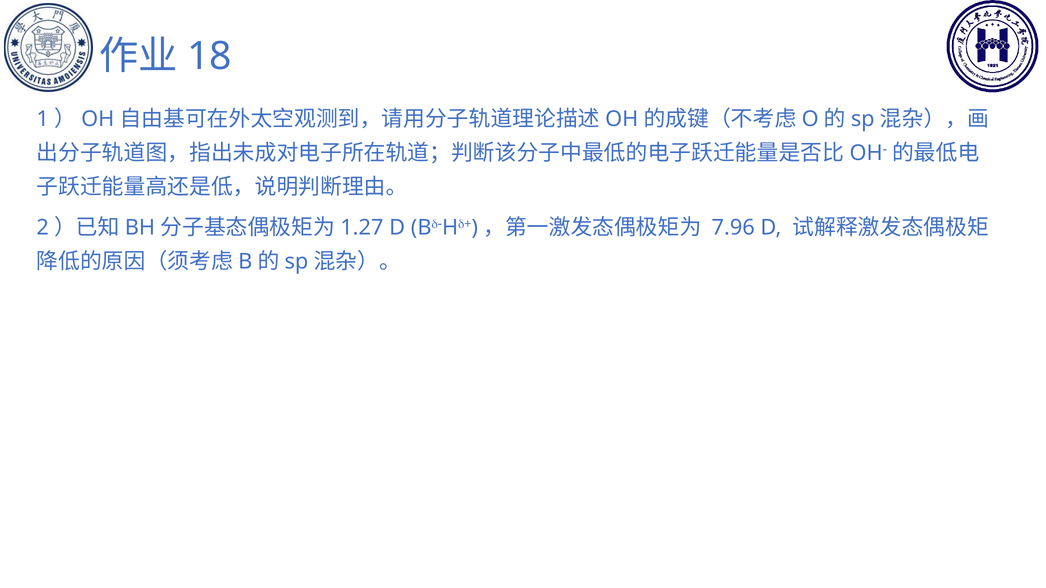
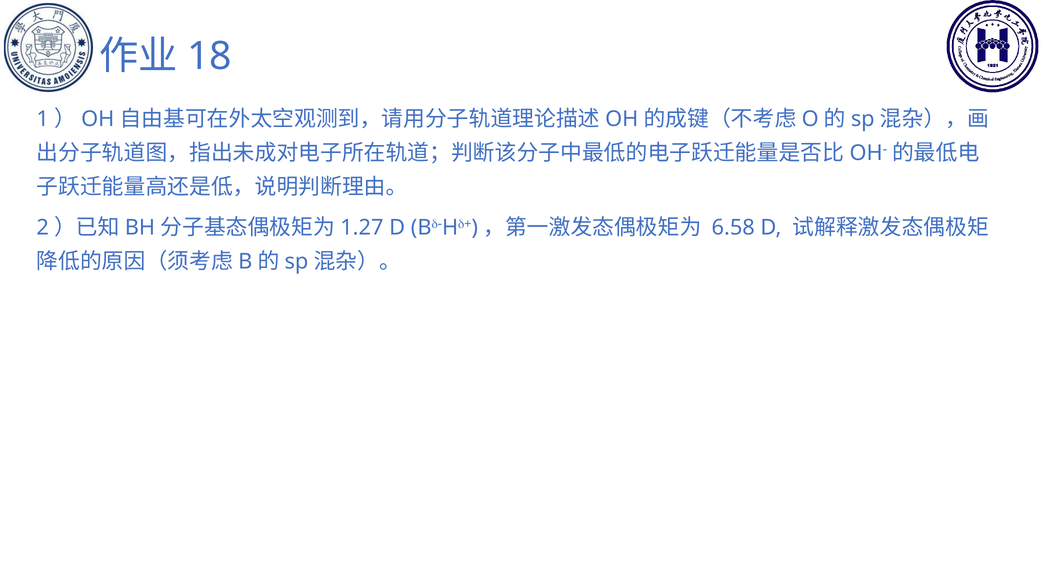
7.96: 7.96 -> 6.58 (733, 228)
